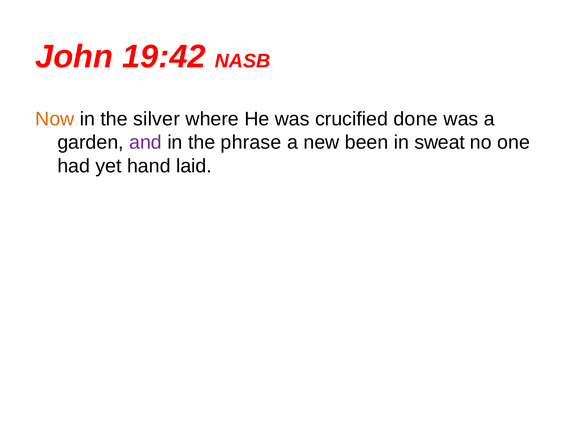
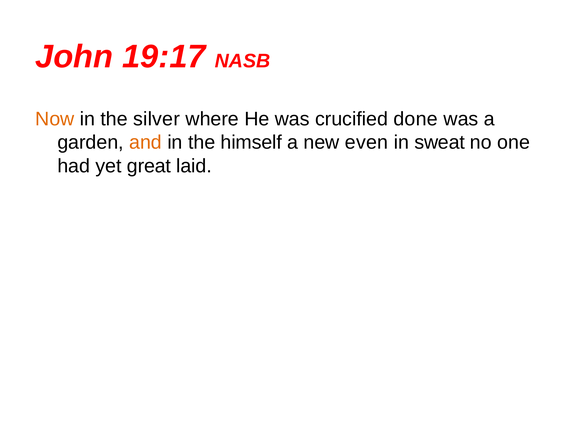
19:42: 19:42 -> 19:17 (164, 57)
and colour: purple -> orange (146, 142)
phrase: phrase -> himself (251, 142)
been: been -> even (366, 142)
hand: hand -> great (149, 166)
